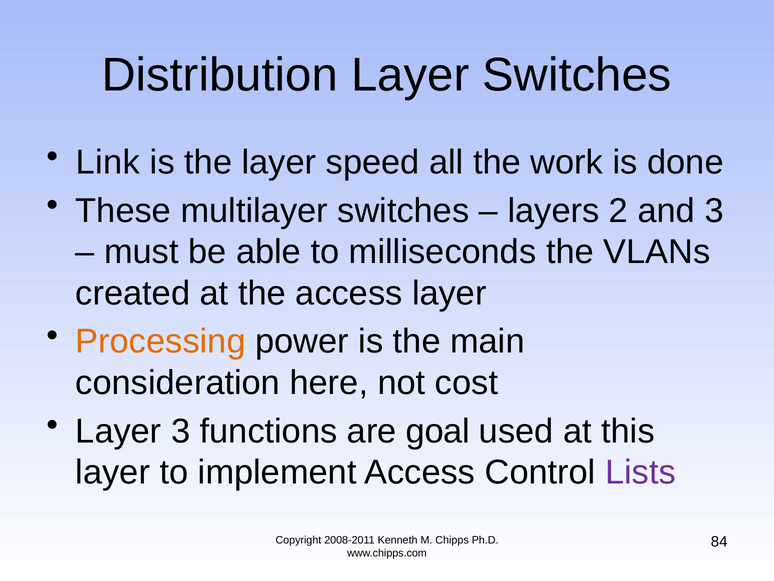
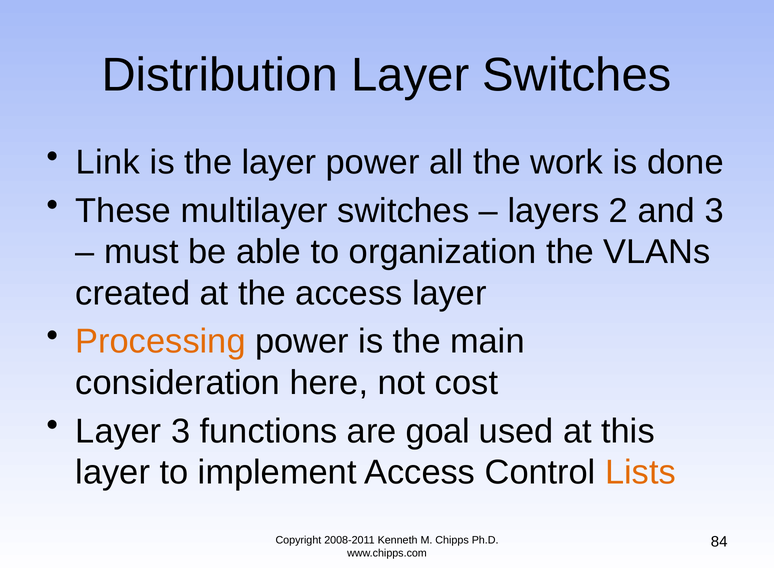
layer speed: speed -> power (373, 162)
milliseconds: milliseconds -> organization (443, 252)
Lists colour: purple -> orange (641, 472)
